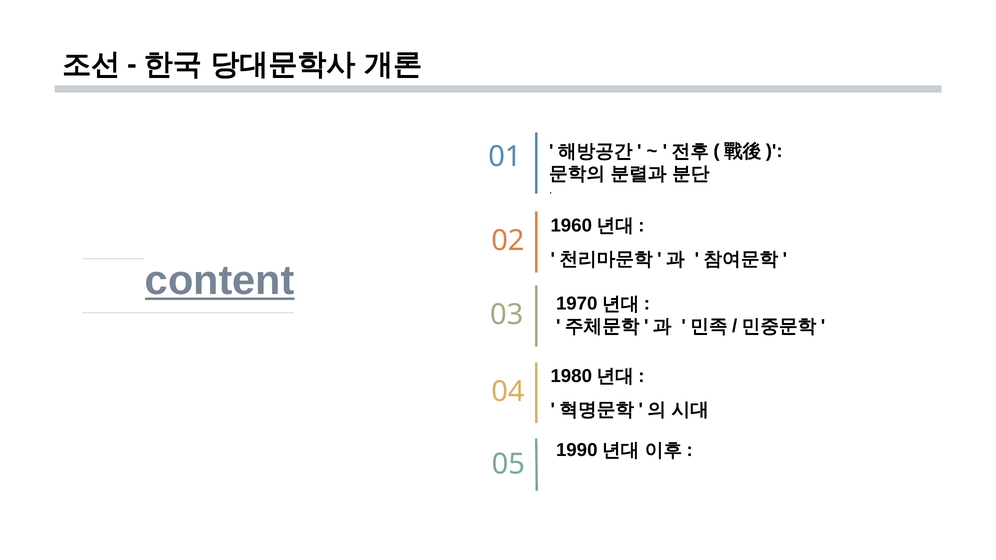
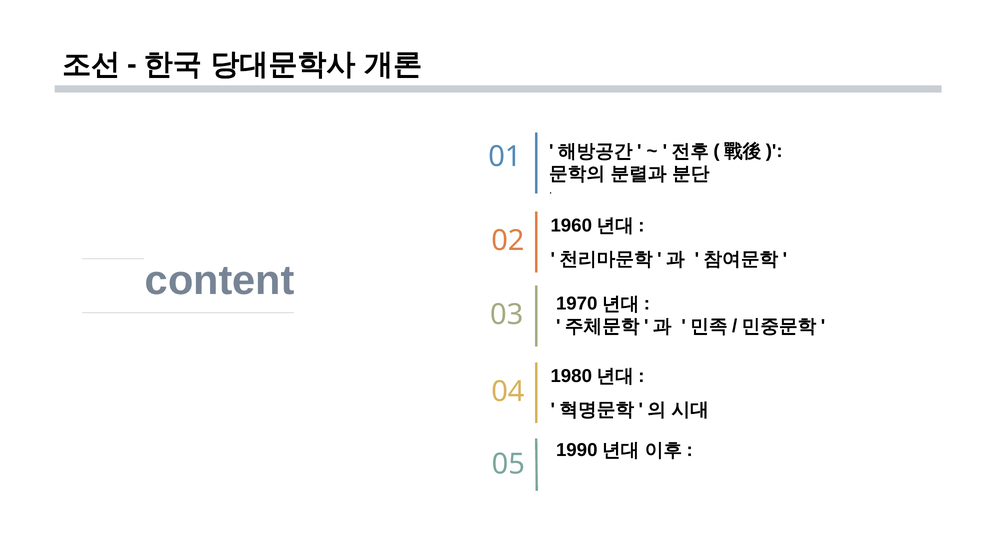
content underline: present -> none (220, 281)
